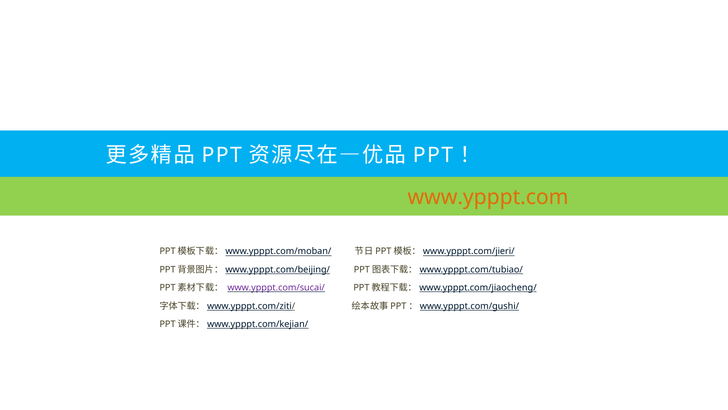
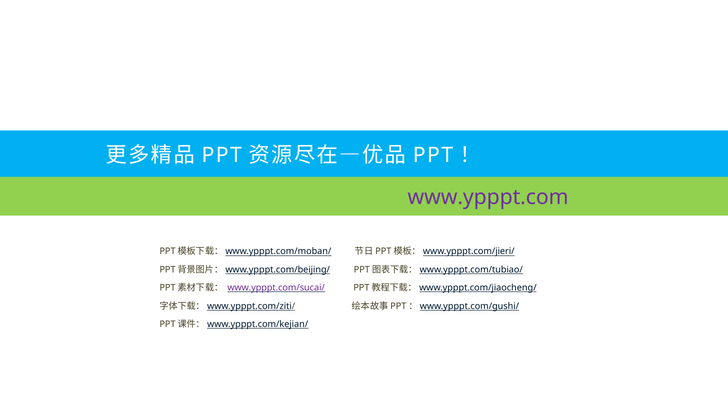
www.ypppt.com colour: orange -> purple (488, 197)
